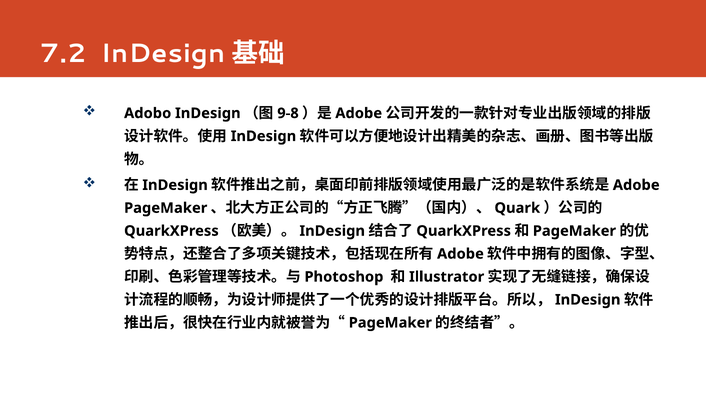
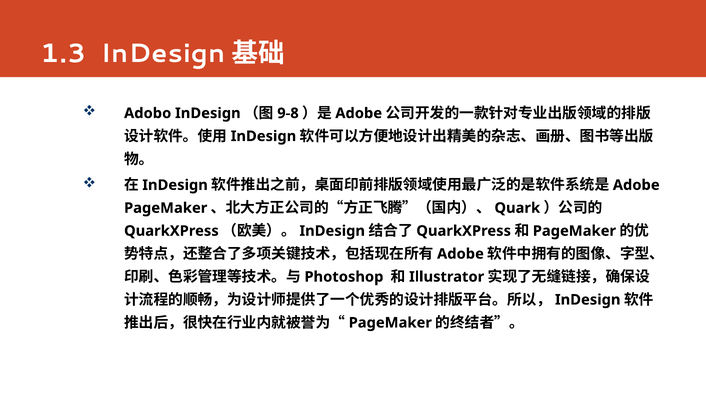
7.2: 7.2 -> 1.3 (63, 53)
